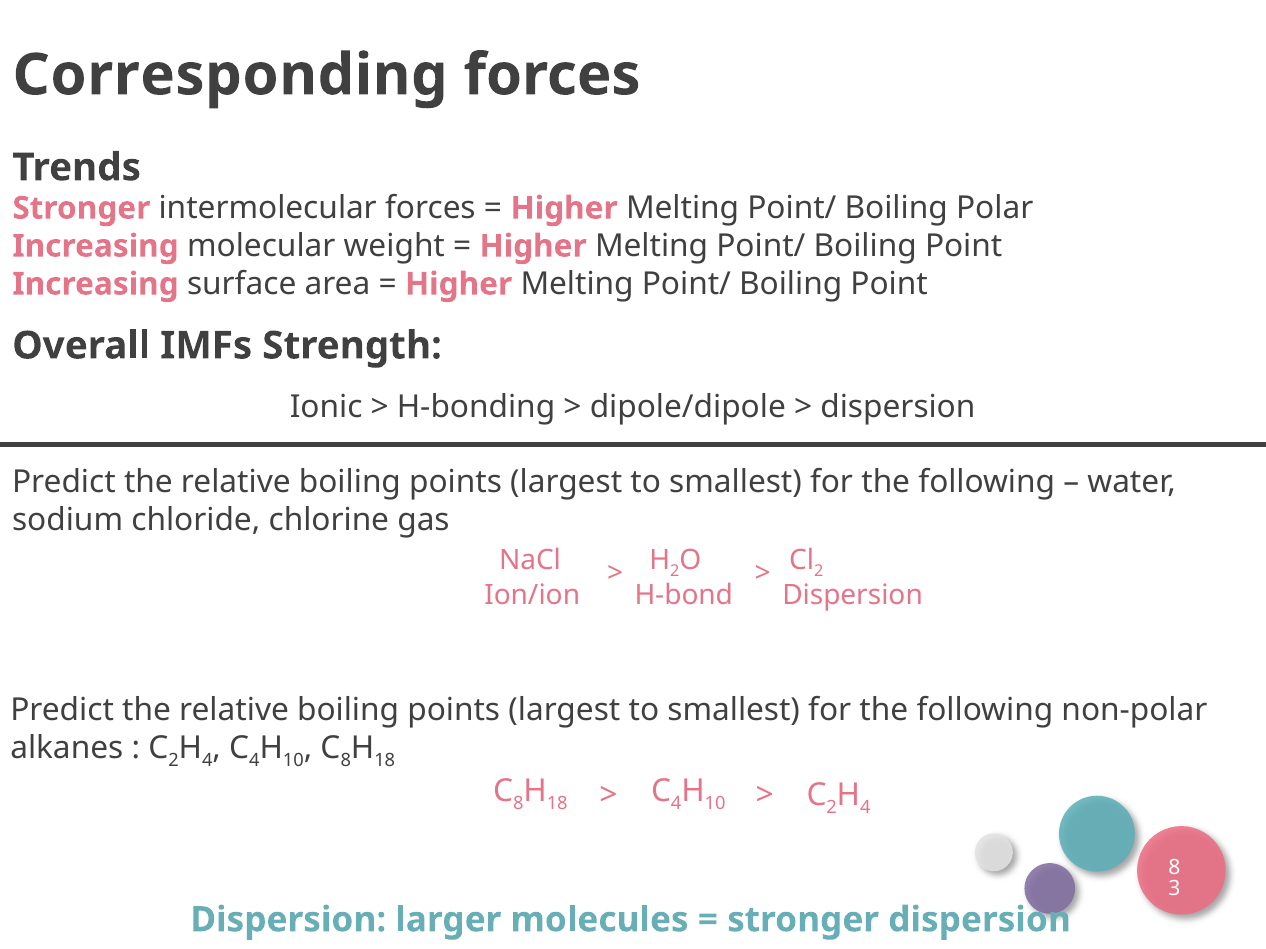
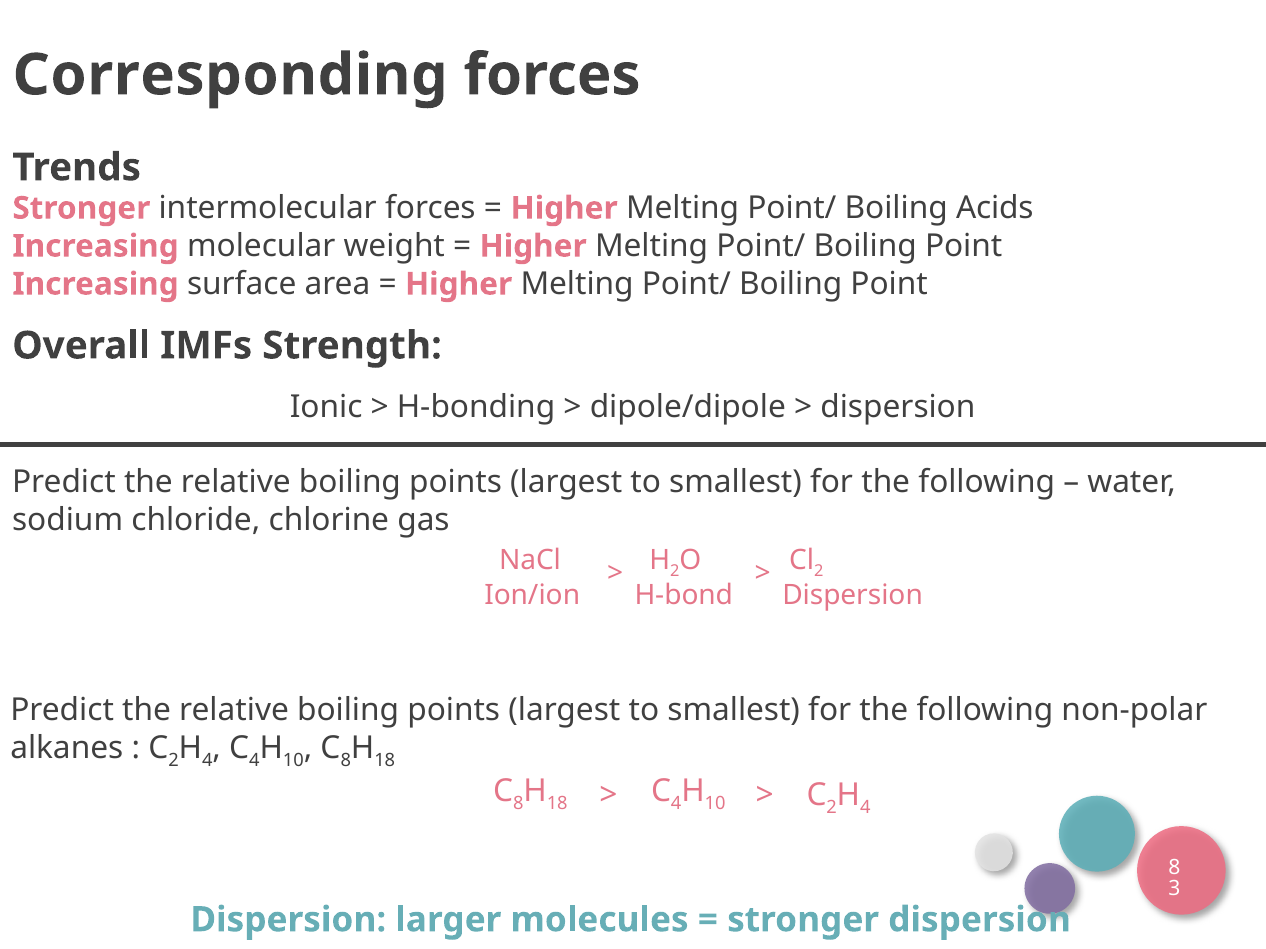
Polar: Polar -> Acids (995, 208)
